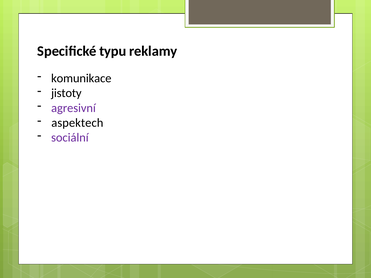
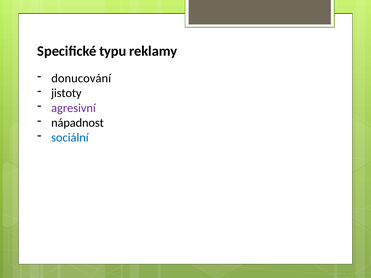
komunikace: komunikace -> donucování (81, 78)
aspektech: aspektech -> nápadnost (77, 123)
sociální colour: purple -> blue (70, 138)
